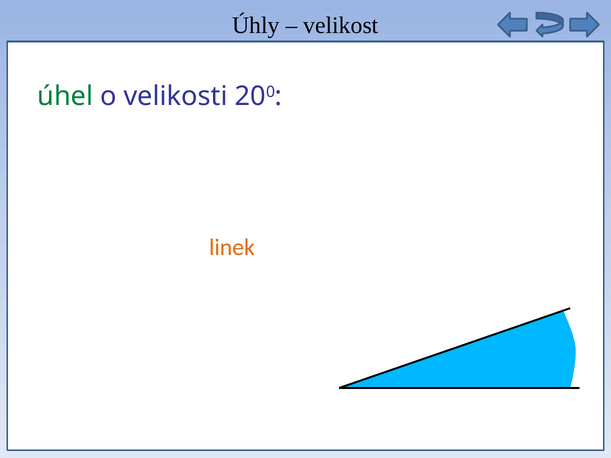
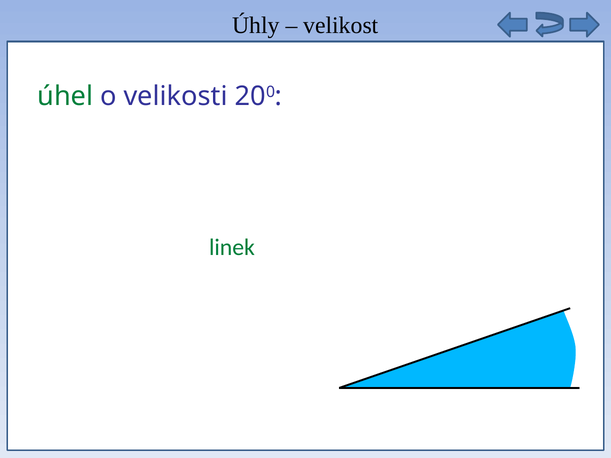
linek colour: orange -> green (232, 248)
